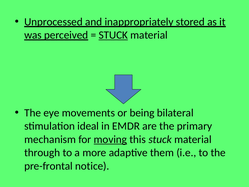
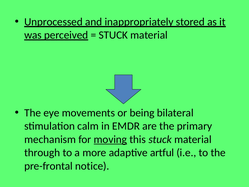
STUCK underline: present -> none (113, 35)
ideal: ideal -> calm (88, 126)
them: them -> artful (162, 153)
